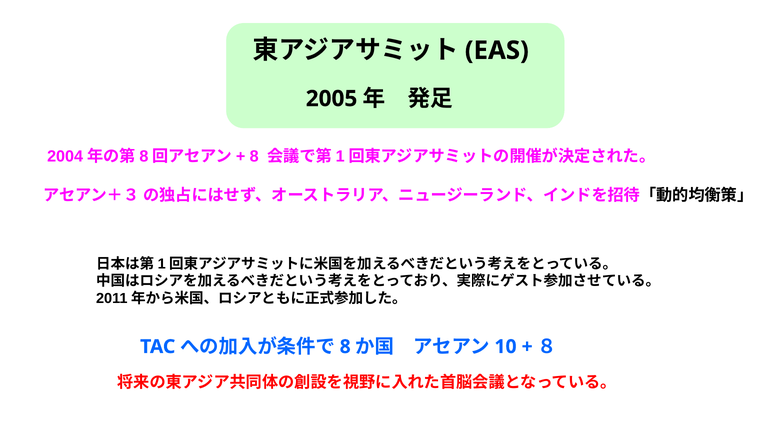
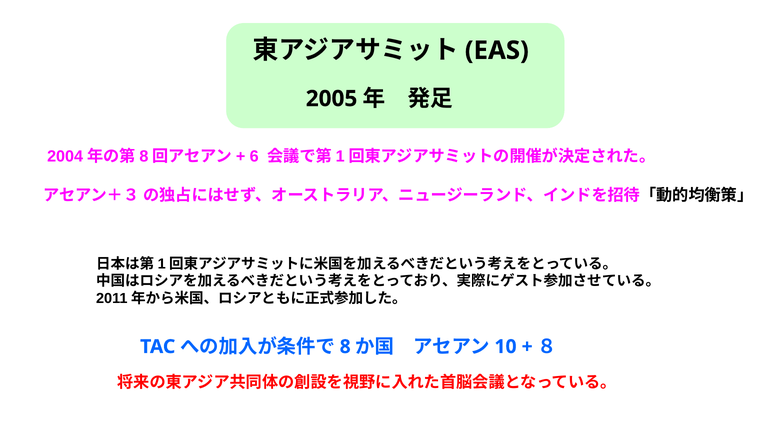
8: 8 -> 6 (254, 157)
